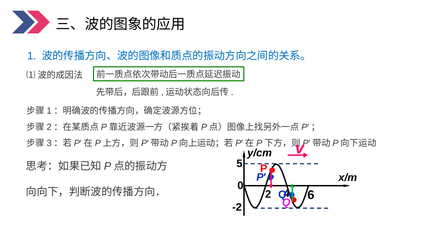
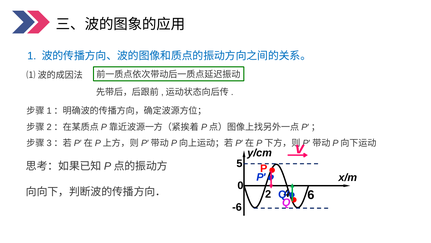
-2: -2 -> -6 (237, 207)
